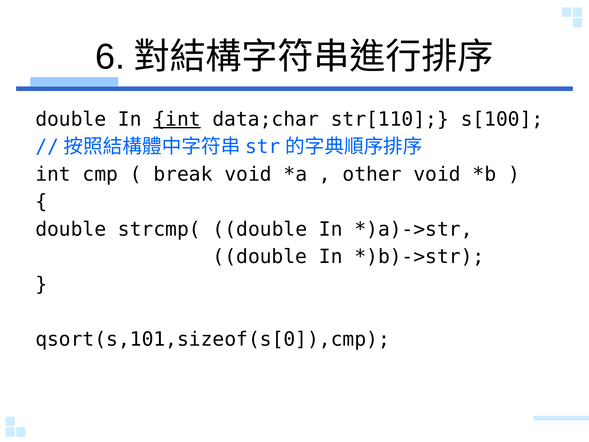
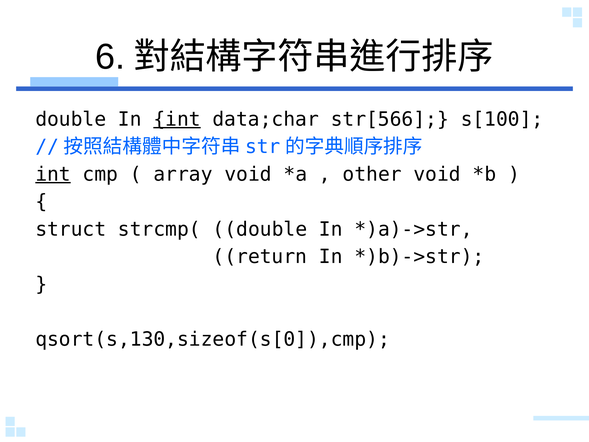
str[110: str[110 -> str[566 (390, 119)
int underline: none -> present (53, 174)
break: break -> array (183, 174)
double: double -> struct (71, 229)
double: double -> return (260, 257)
qsort(s,101,sizeof(s[0]),cmp: qsort(s,101,sizeof(s[0]),cmp -> qsort(s,130,sizeof(s[0]),cmp (213, 339)
